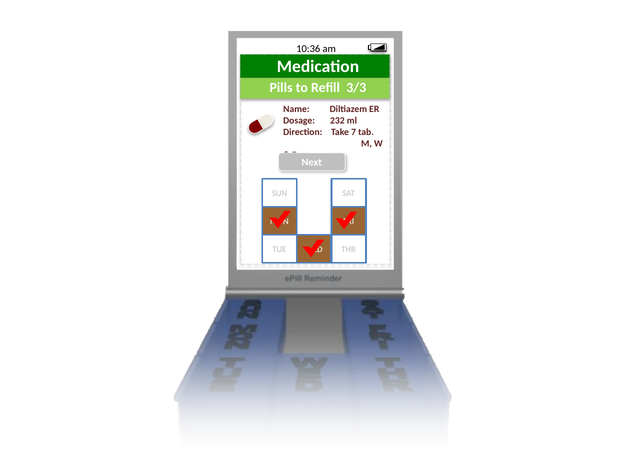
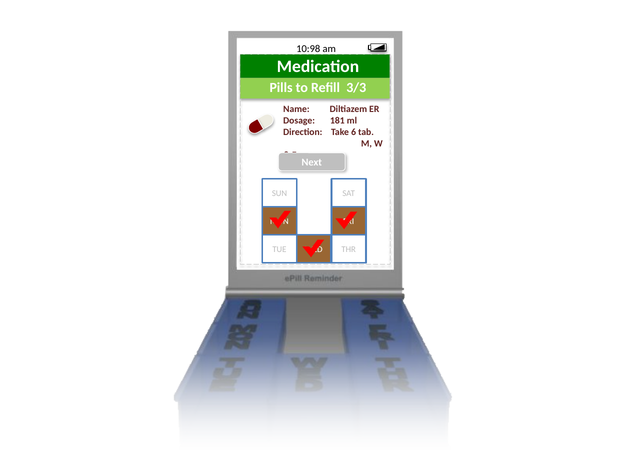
10:36: 10:36 -> 10:98 (308, 49)
232: 232 -> 181 (337, 121)
7: 7 -> 6 (354, 132)
